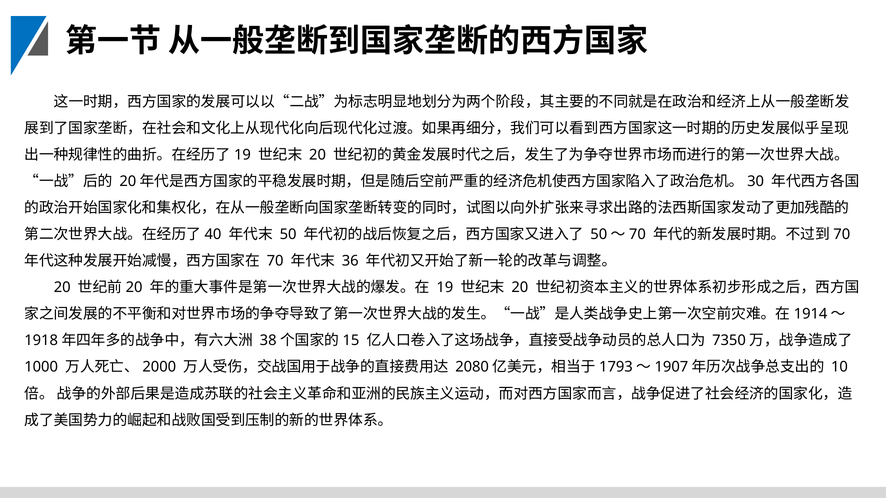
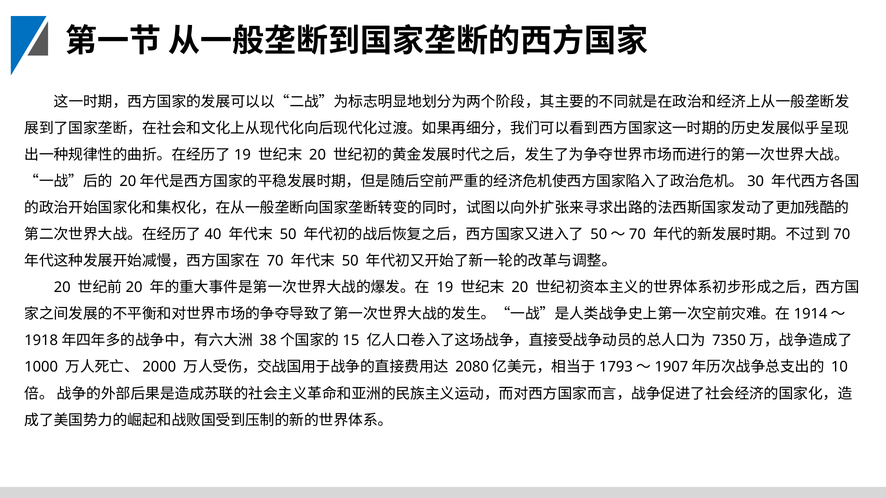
36: 36 -> 50 (350, 261)
